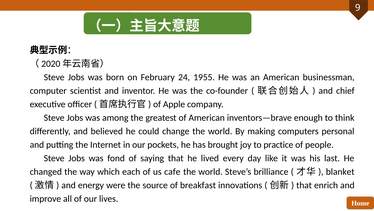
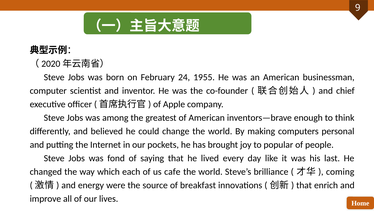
practice: practice -> popular (278, 144)
blanket: blanket -> coming (340, 171)
